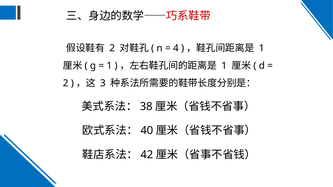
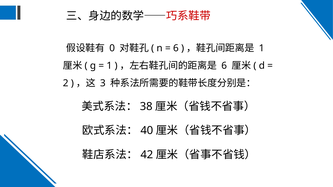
2: 2 -> 0 (112, 48)
4: 4 -> 6 (176, 48)
1: 1 -> 6 (224, 66)
